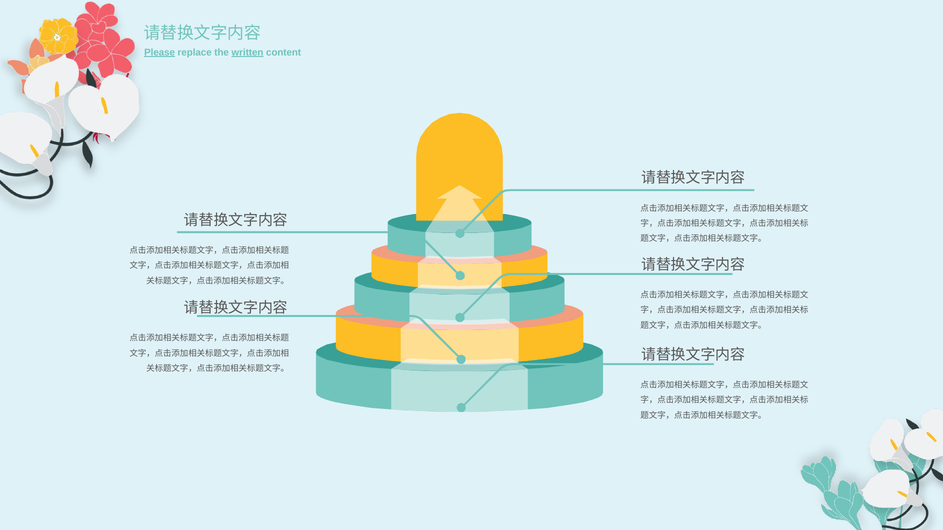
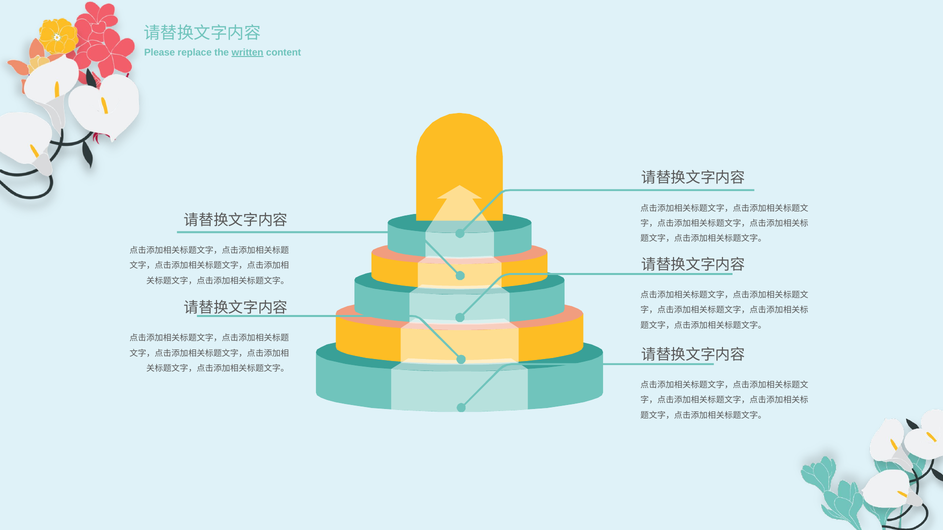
Please underline: present -> none (160, 52)
